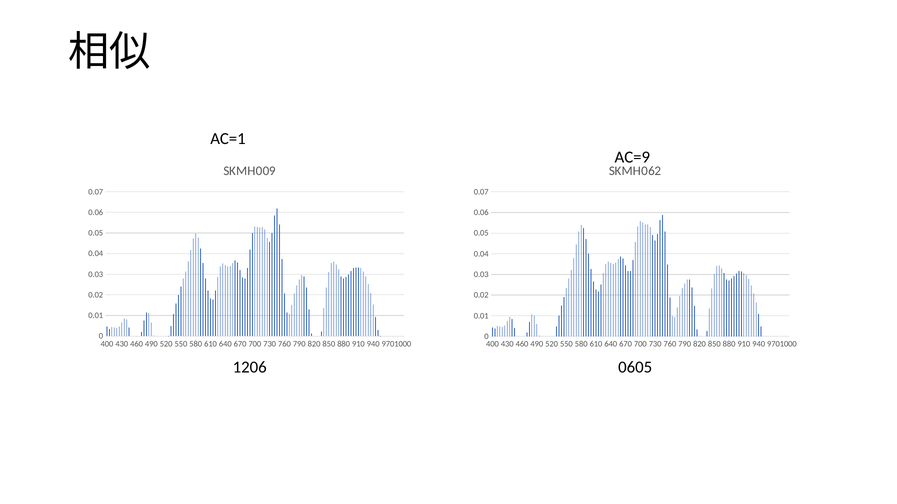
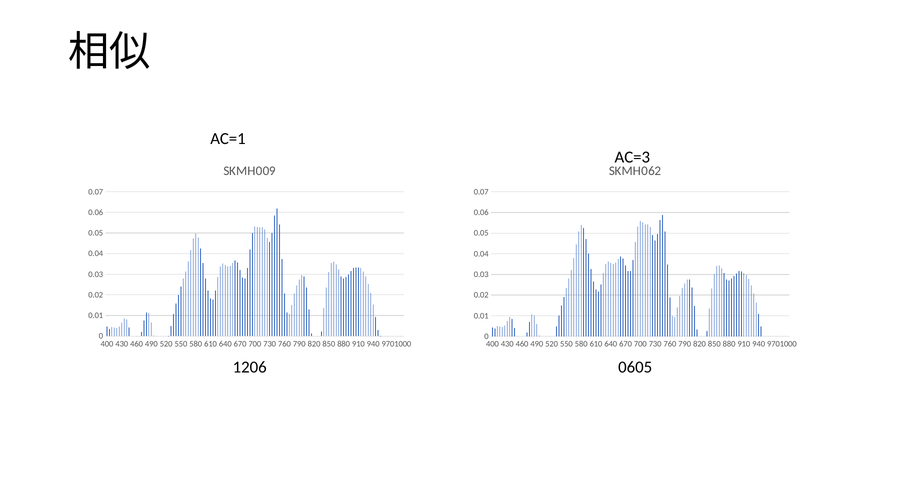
AC=9: AC=9 -> AC=3 (632, 157)
